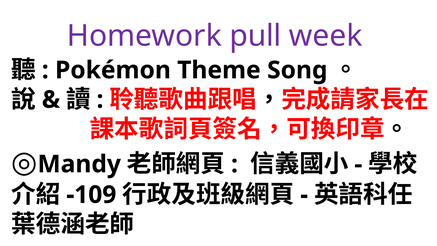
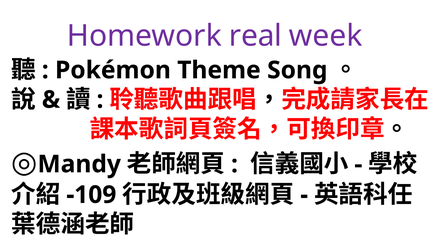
pull: pull -> real (256, 36)
